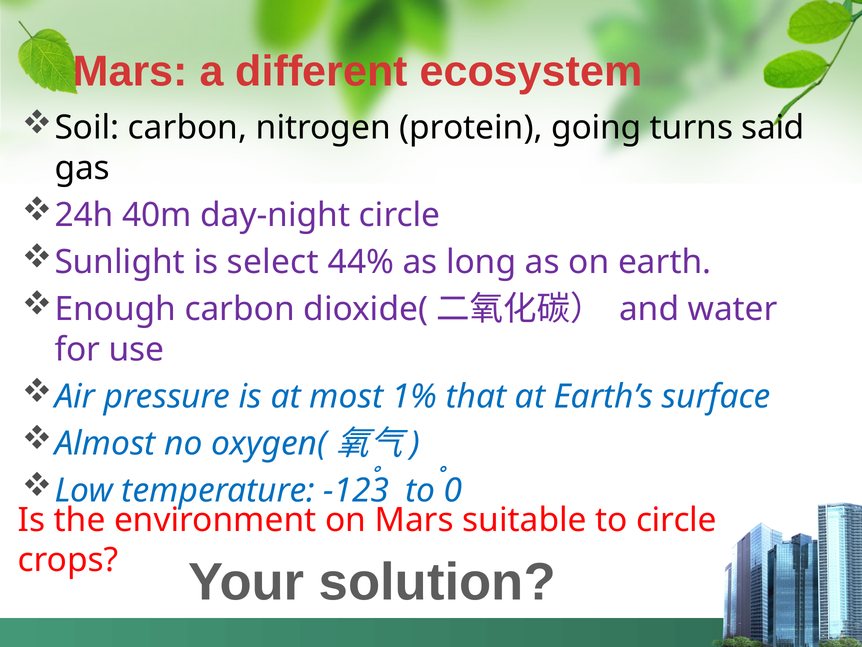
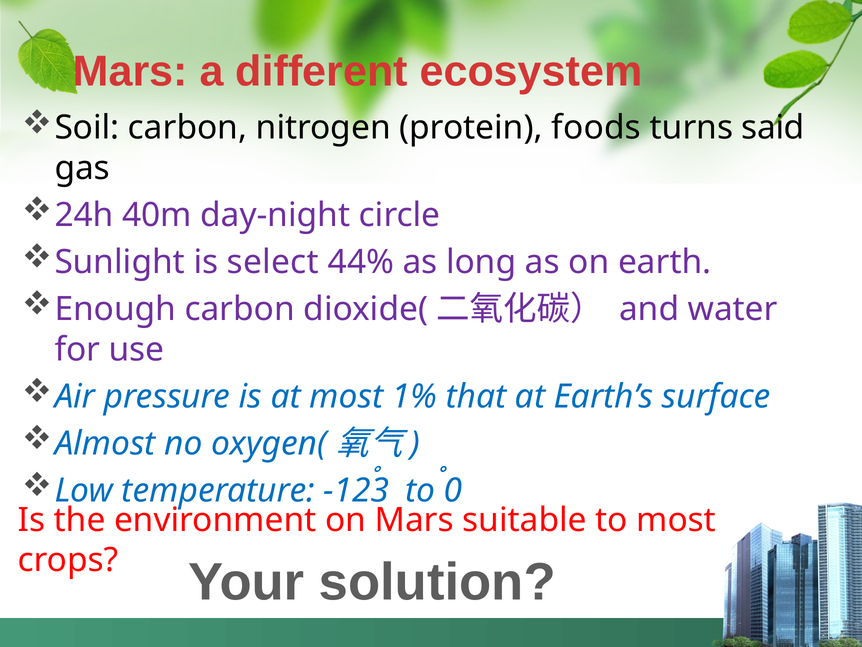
going: going -> foods (596, 128)
to circle: circle -> most (676, 520)
